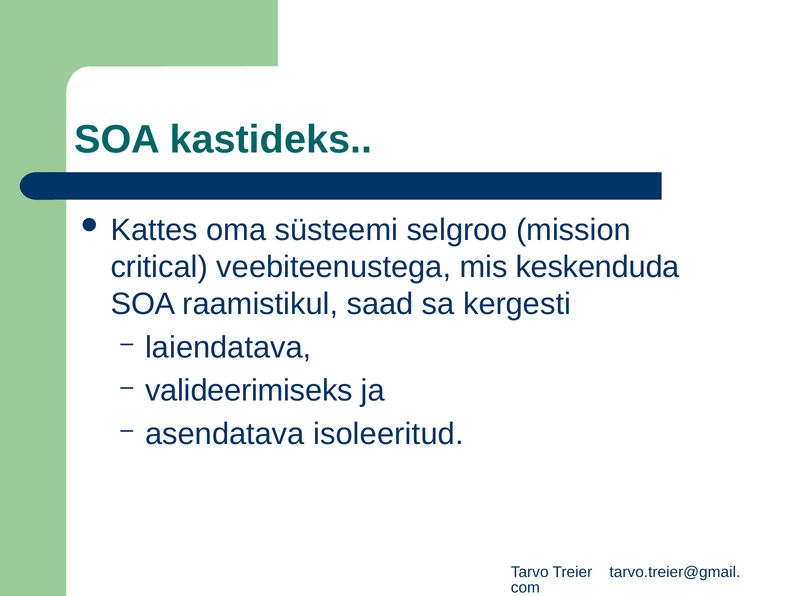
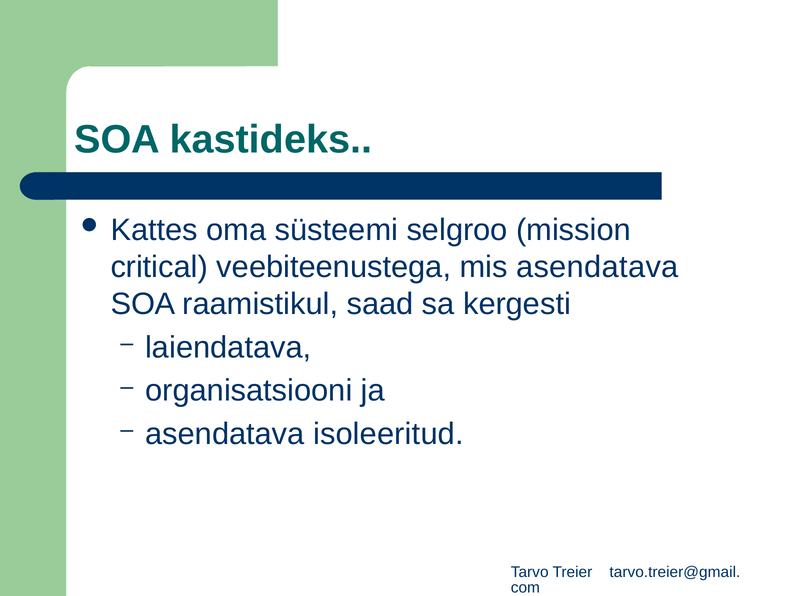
mis keskenduda: keskenduda -> asendatava (597, 267)
valideerimiseks: valideerimiseks -> organisatsiooni (249, 390)
